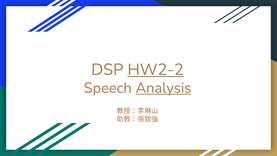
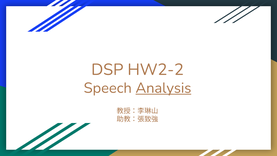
HW2-2 underline: present -> none (156, 70)
